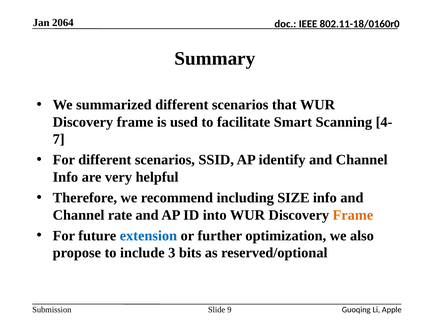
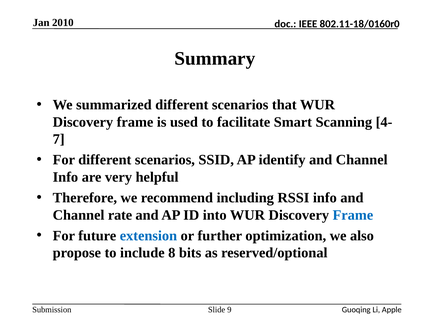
2064: 2064 -> 2010 (63, 23)
SIZE: SIZE -> RSSI (293, 198)
Frame colour: orange -> blue (353, 215)
3: 3 -> 8 (172, 253)
